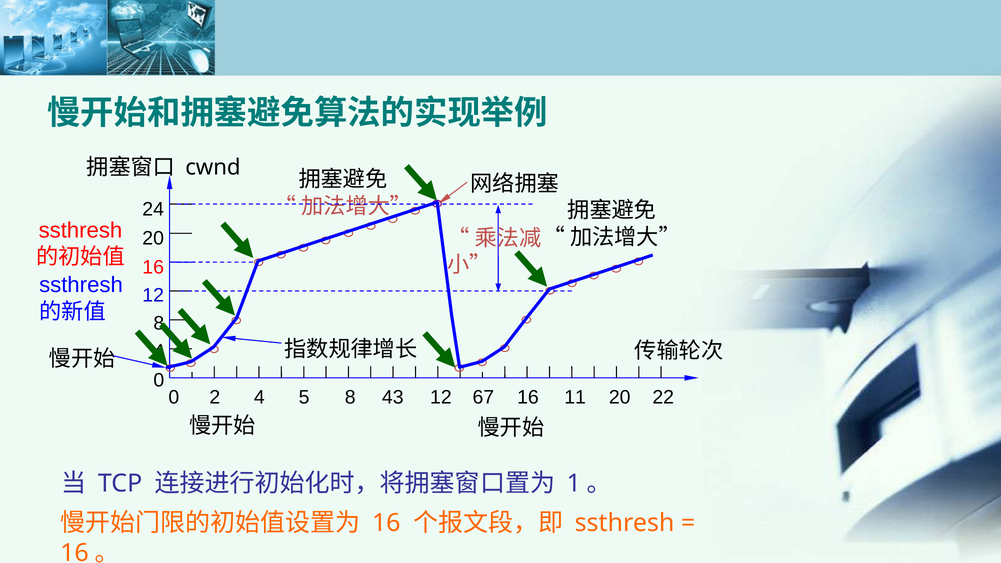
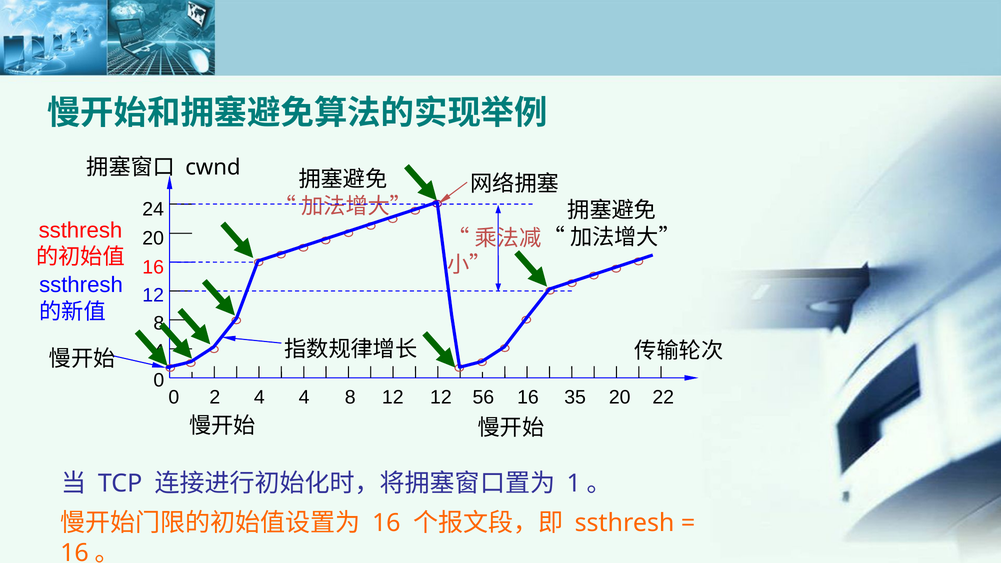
4 5: 5 -> 4 (304, 398)
43: 43 -> 12 (393, 398)
67: 67 -> 56 (483, 398)
11: 11 -> 35 (575, 398)
